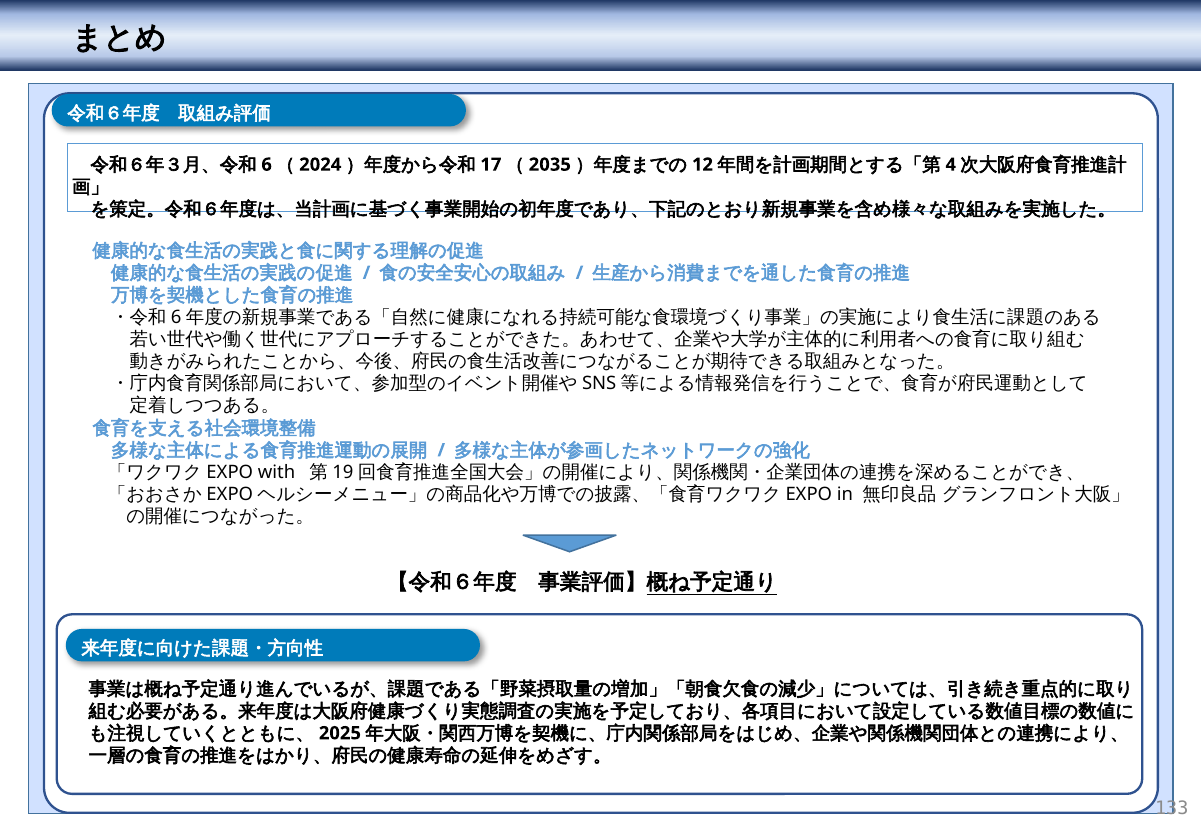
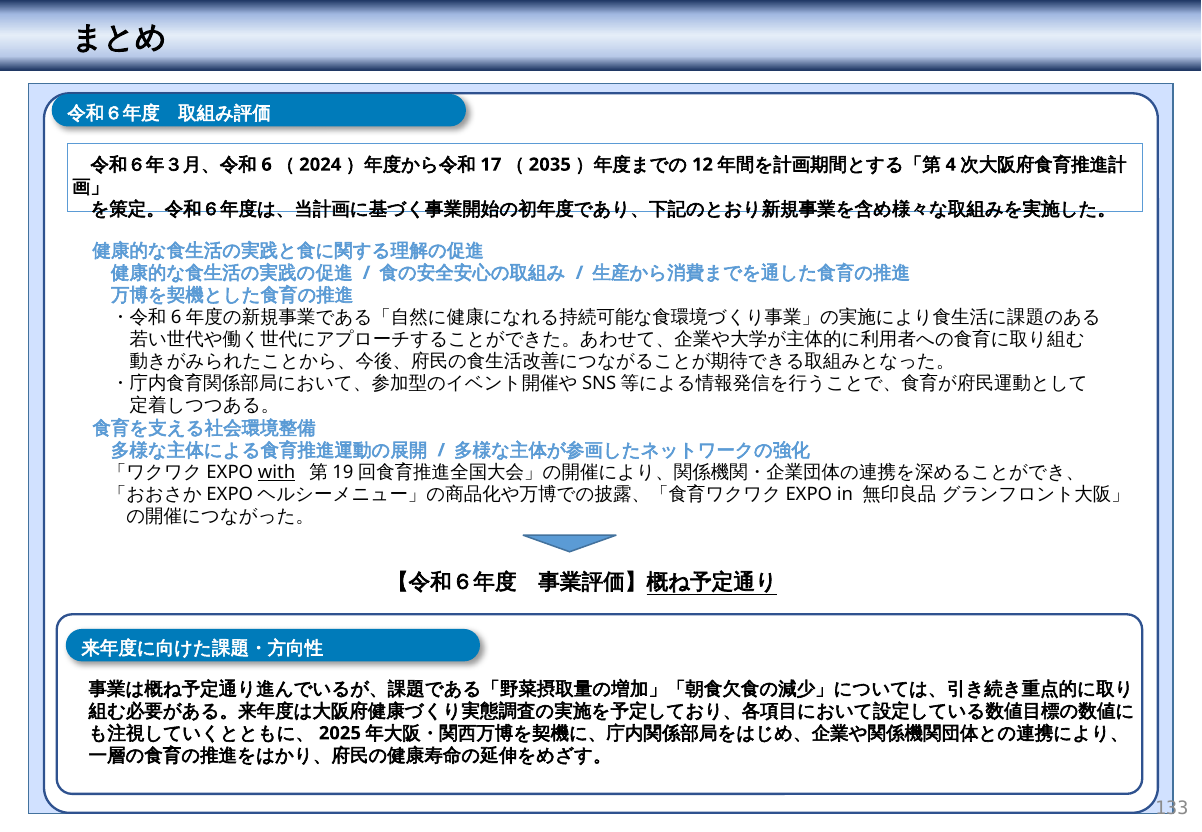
with underline: none -> present (277, 473)
